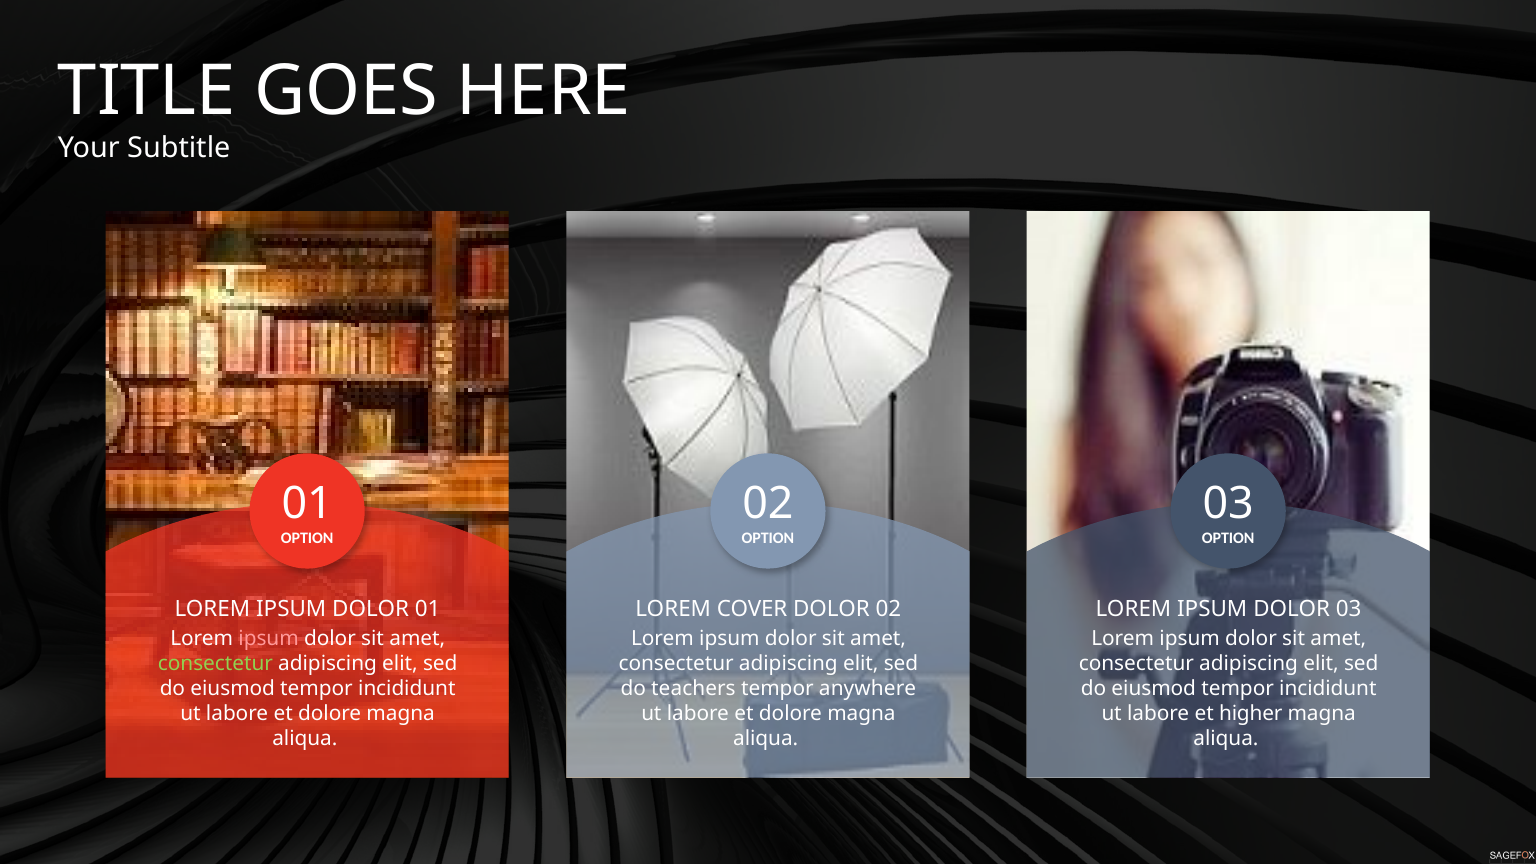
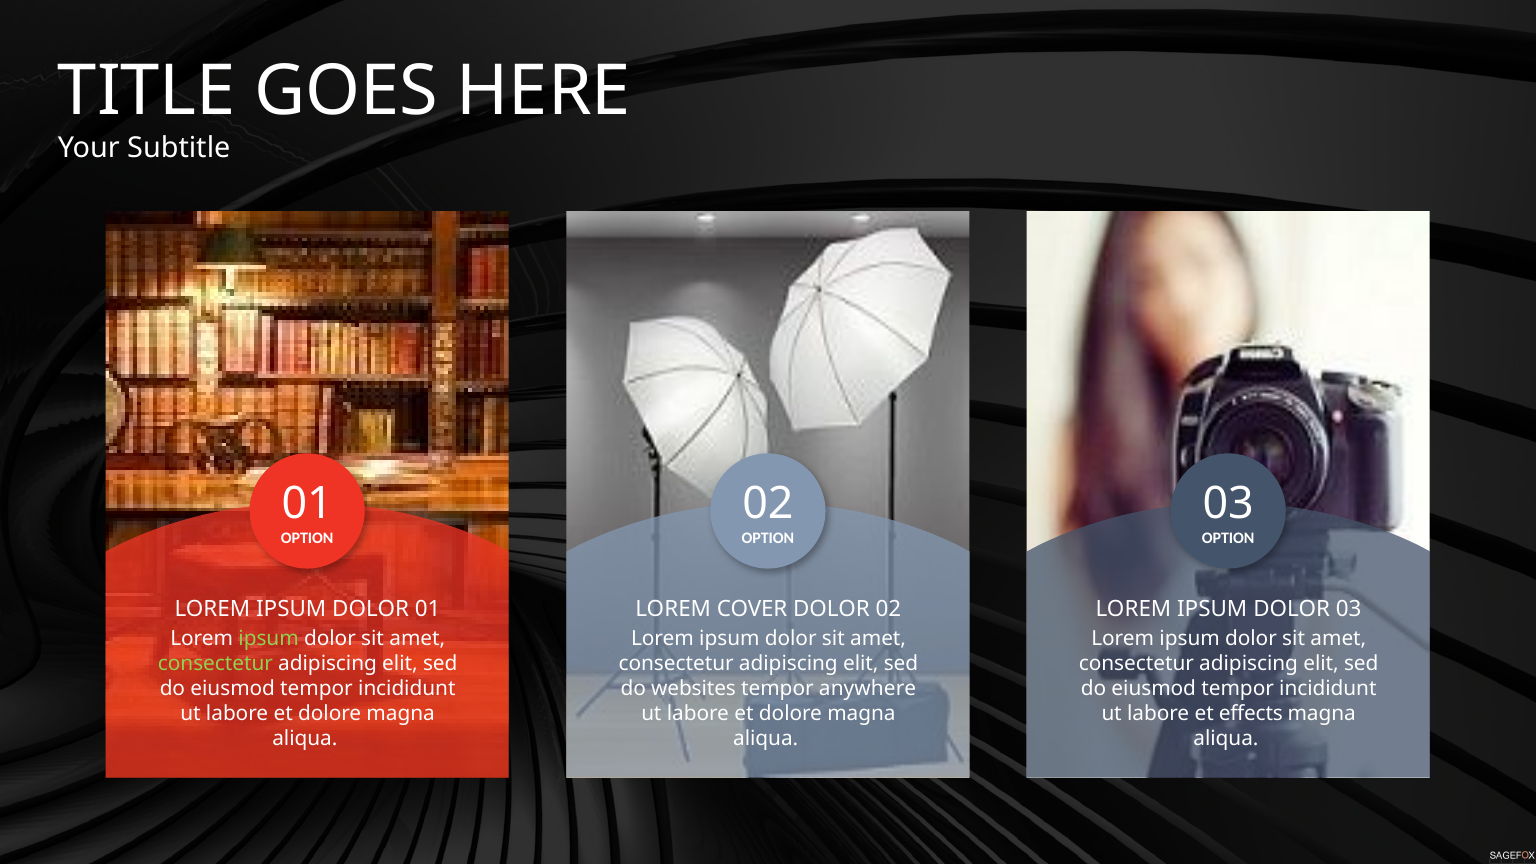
ipsum colour: pink -> light green (269, 639)
teachers: teachers -> websites (694, 689)
higher: higher -> effects (1251, 714)
